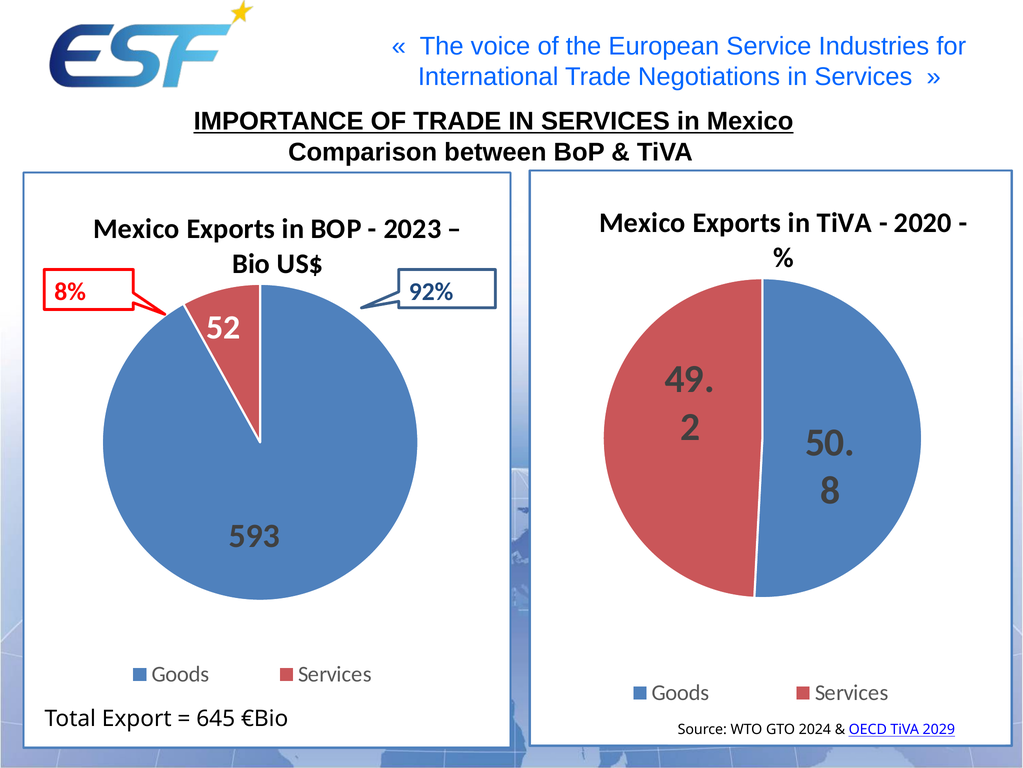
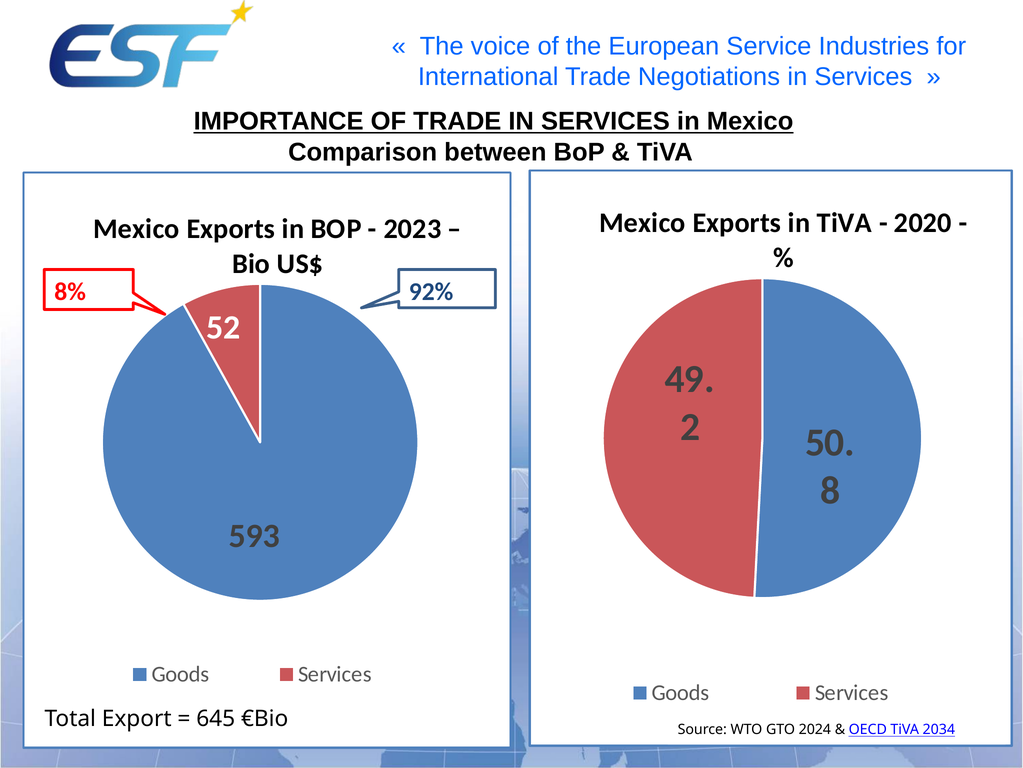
2029: 2029 -> 2034 (939, 729)
